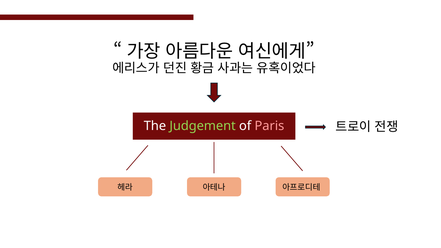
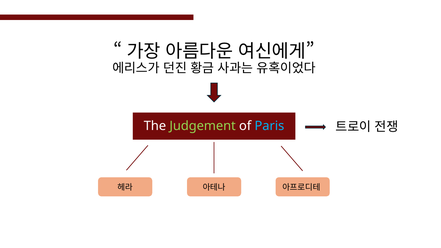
Paris colour: pink -> light blue (269, 126)
